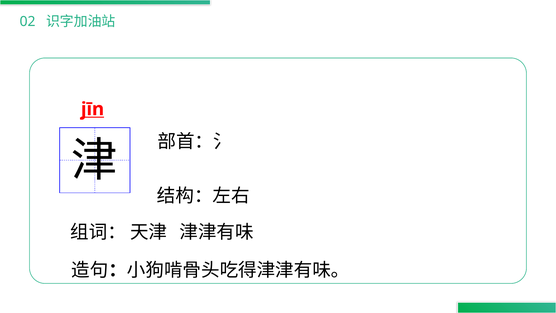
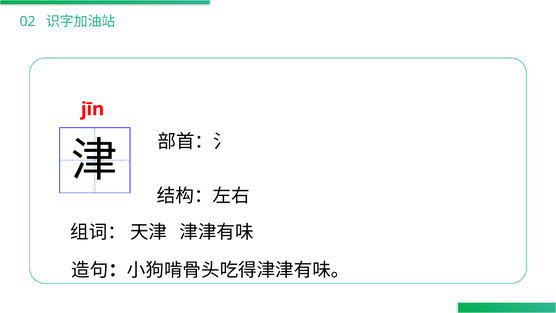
jīn underline: present -> none (93, 109)
